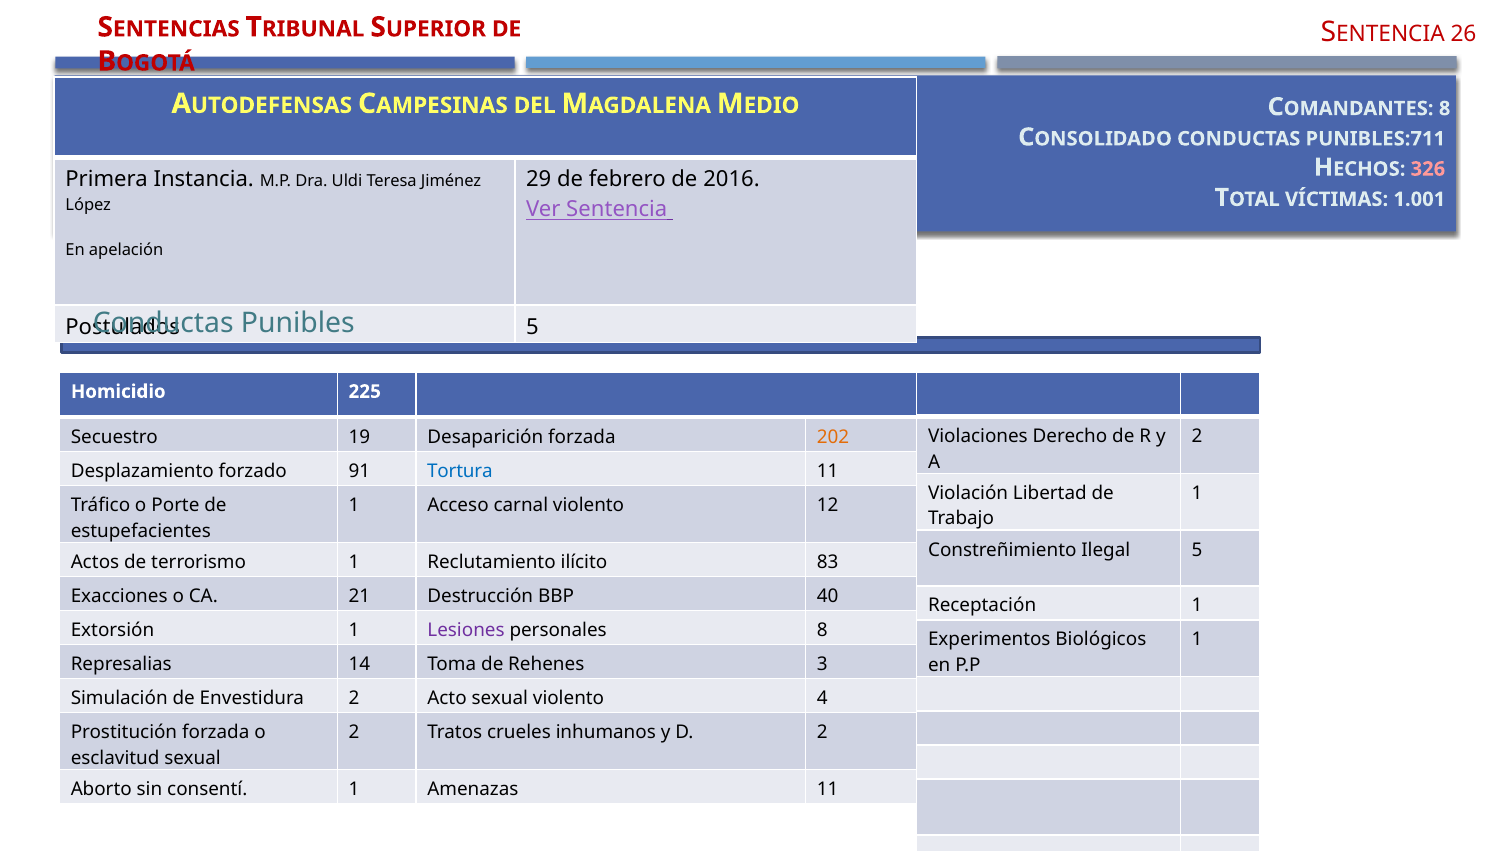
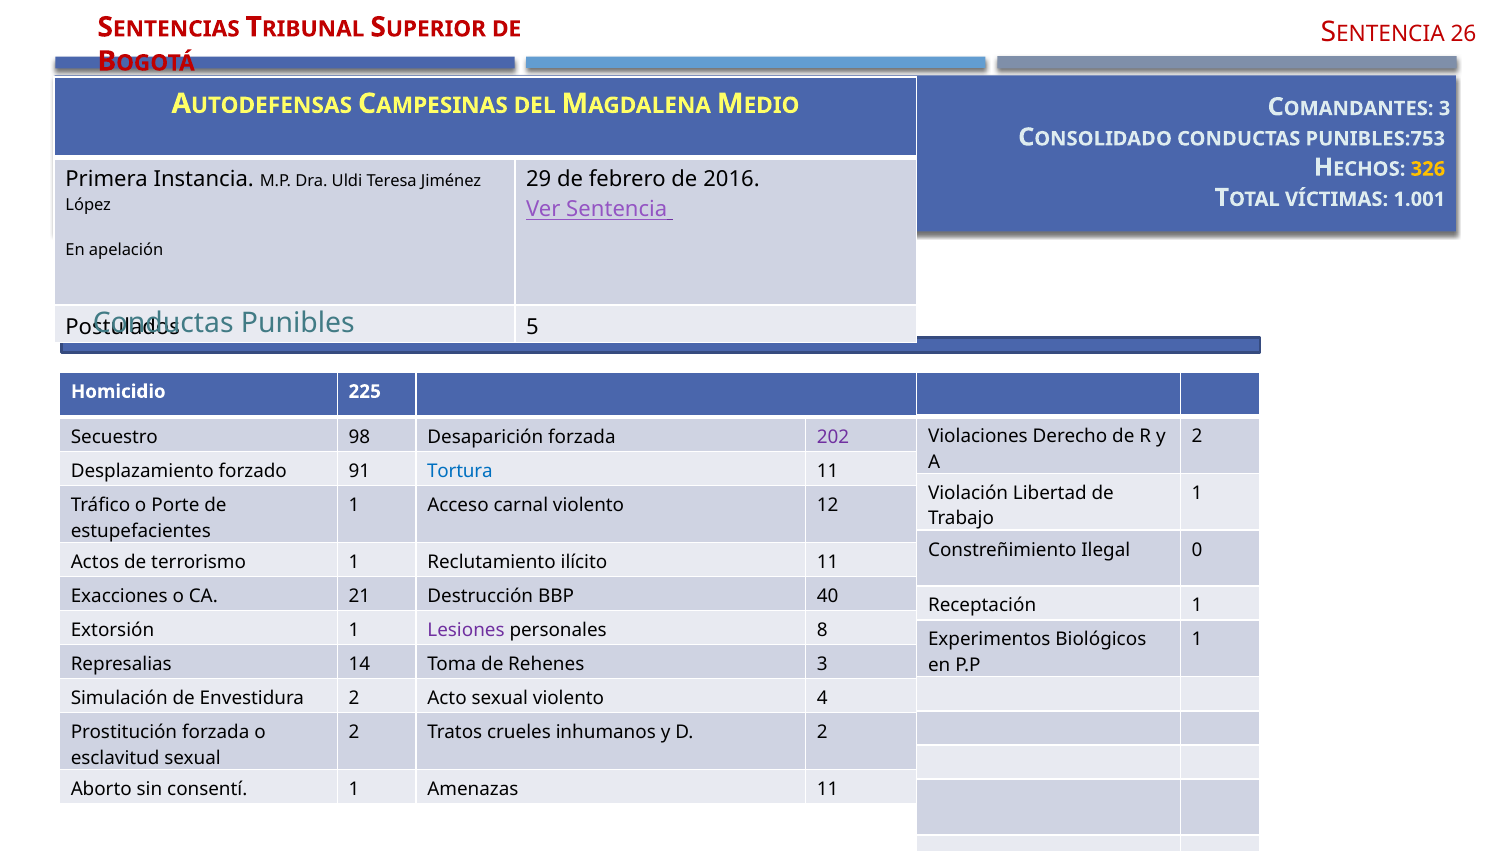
COMANDANTES 8: 8 -> 3 (1445, 108)
PUNIBLES:711: PUNIBLES:711 -> PUNIBLES:753 (1375, 139)
326 colour: pink -> yellow (1428, 169)
19: 19 -> 98 (359, 437)
202 colour: orange -> purple (833, 437)
Ilegal 5: 5 -> 0 (1197, 549)
ilícito 83: 83 -> 11 (828, 562)
